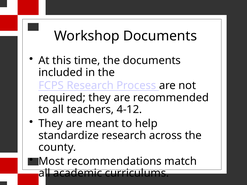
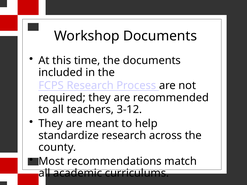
4-12: 4-12 -> 3-12 (129, 110)
